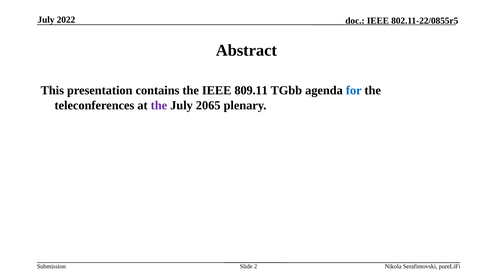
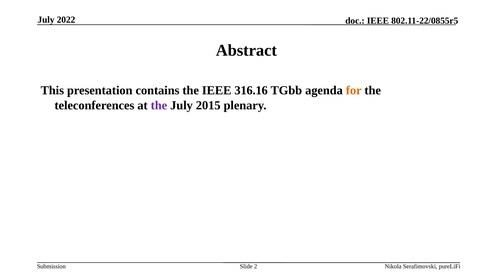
809.11: 809.11 -> 316.16 (251, 90)
for colour: blue -> orange (354, 90)
2065: 2065 -> 2015 (208, 105)
